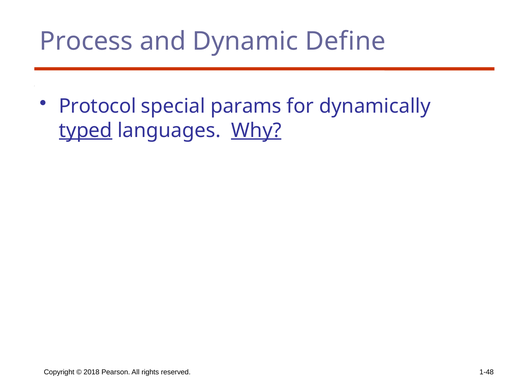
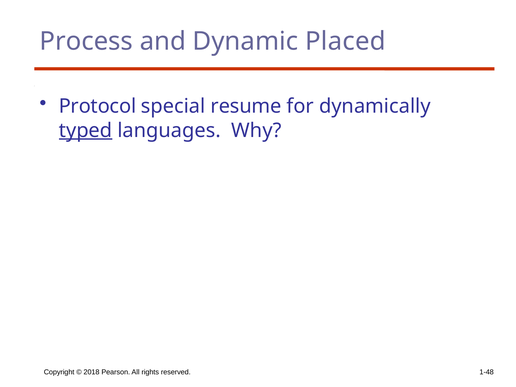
Define: Define -> Placed (345, 41)
params: params -> resume (246, 106)
Why underline: present -> none (256, 130)
